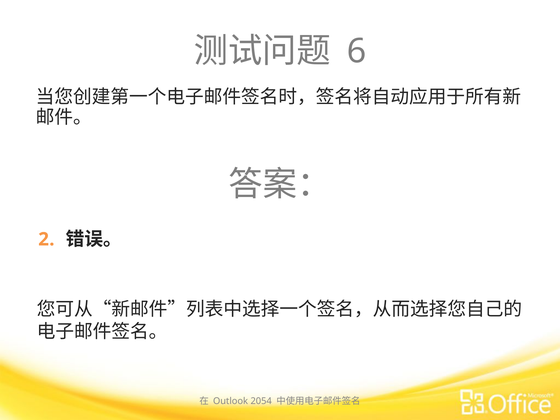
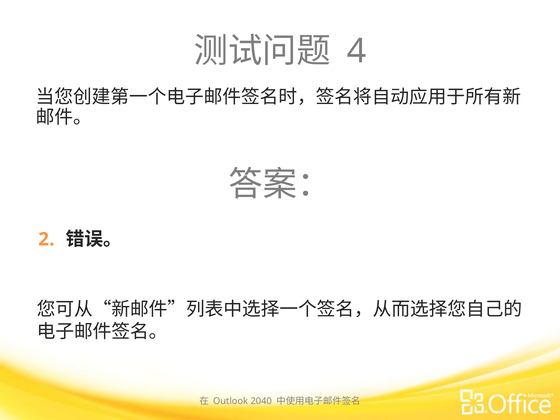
6: 6 -> 4 (356, 51)
2054: 2054 -> 2040 (261, 401)
